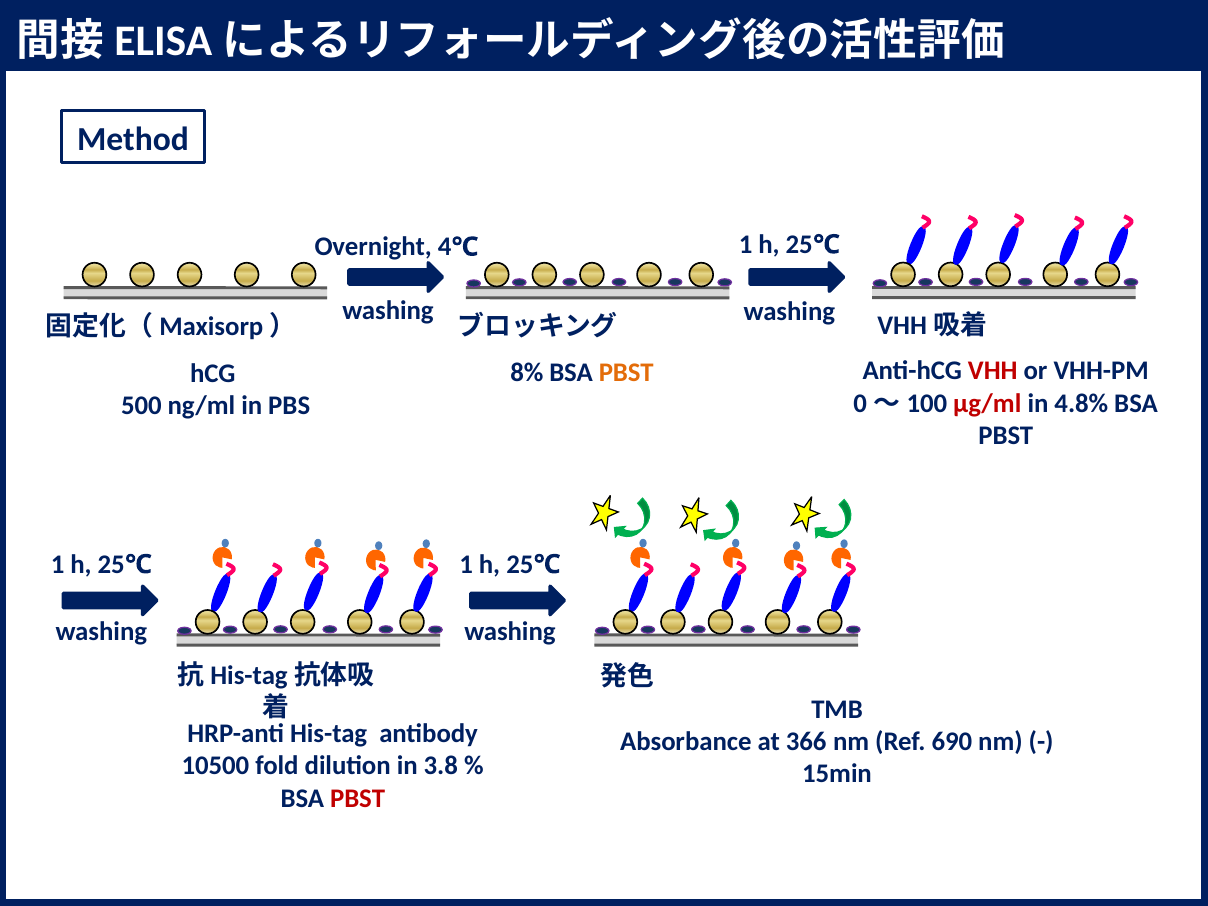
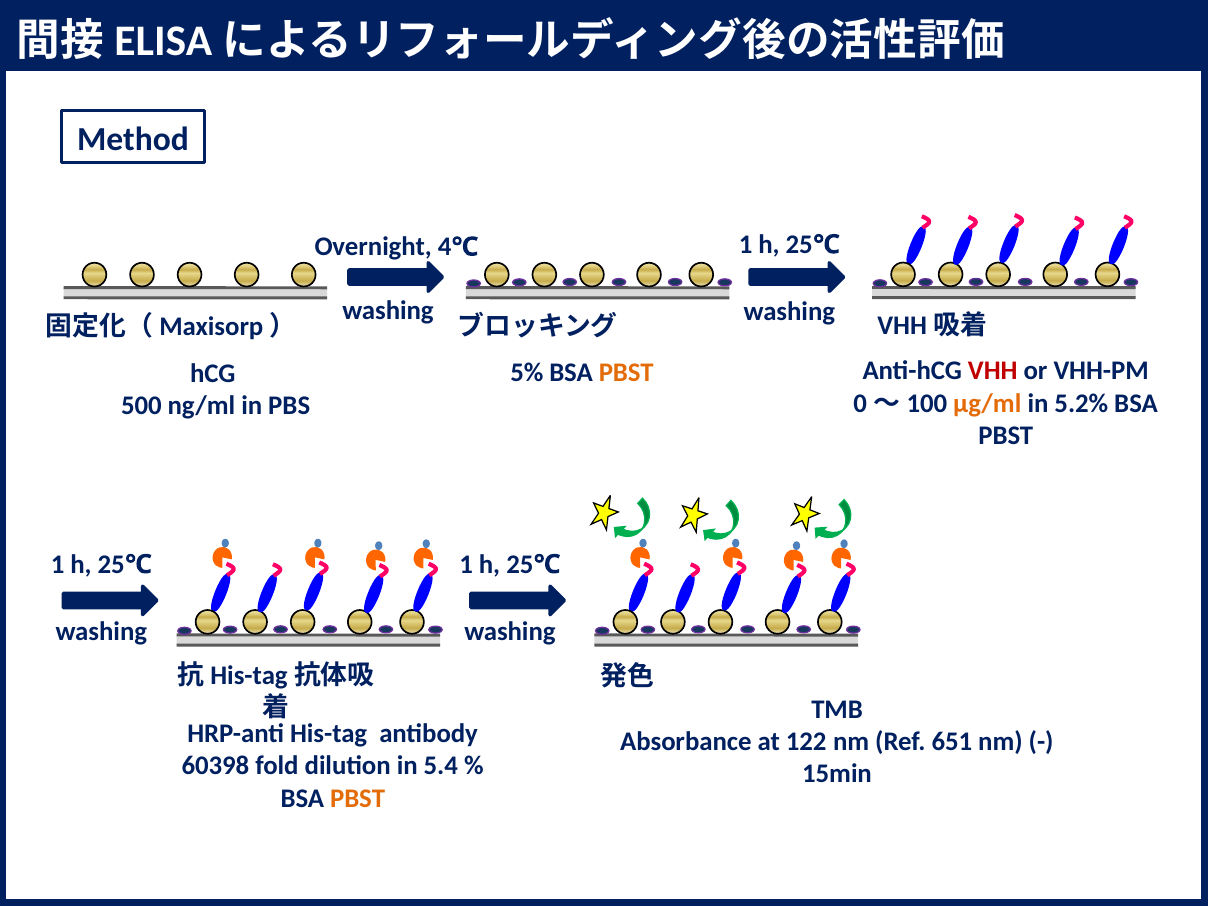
8%: 8% -> 5% (527, 372)
µg/ml colour: red -> orange (987, 403)
4.8%: 4.8% -> 5.2% (1081, 403)
366: 366 -> 122 (806, 742)
690: 690 -> 651 (952, 742)
10500: 10500 -> 60398 (215, 766)
3.8: 3.8 -> 5.4 (441, 766)
PBST colour: red -> orange (358, 798)
